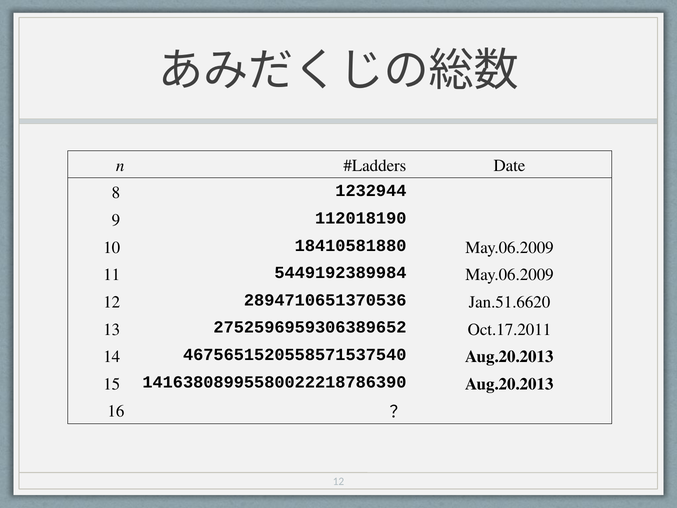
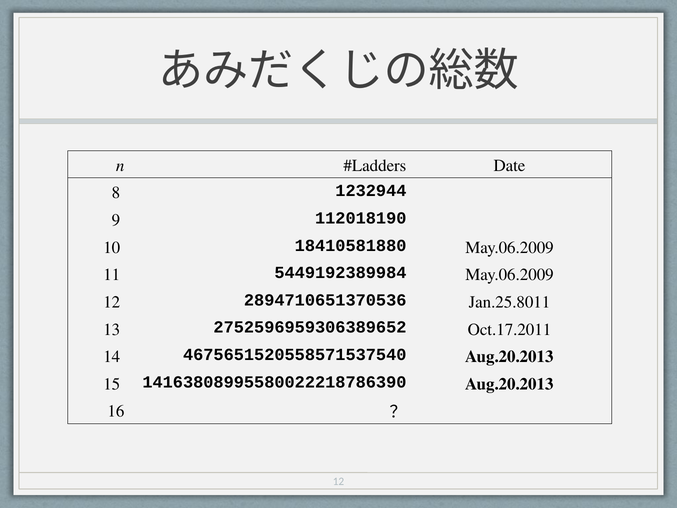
Jan.51.6620: Jan.51.6620 -> Jan.25.8011 (509, 302)
